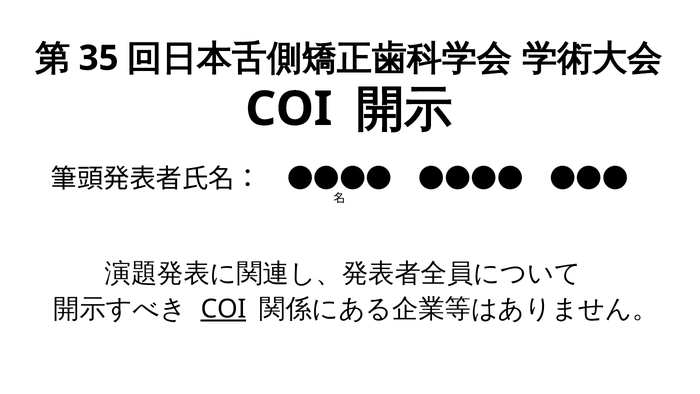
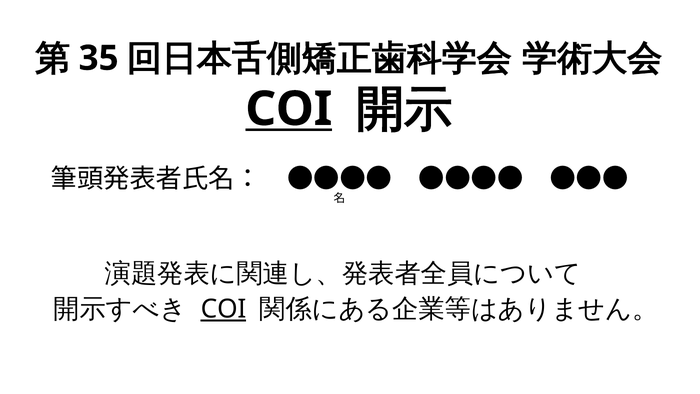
COI underline: none -> present (289, 109)
